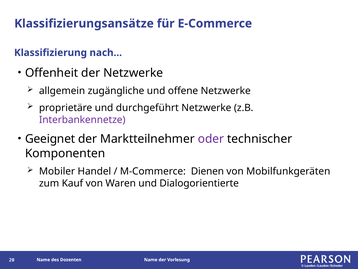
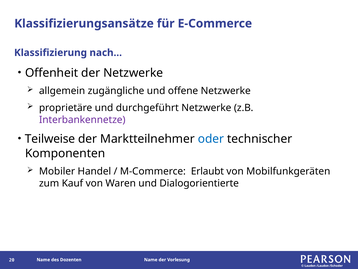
Geeignet: Geeignet -> Teilweise (50, 139)
oder colour: purple -> blue (211, 139)
Dienen: Dienen -> Erlaubt (207, 171)
